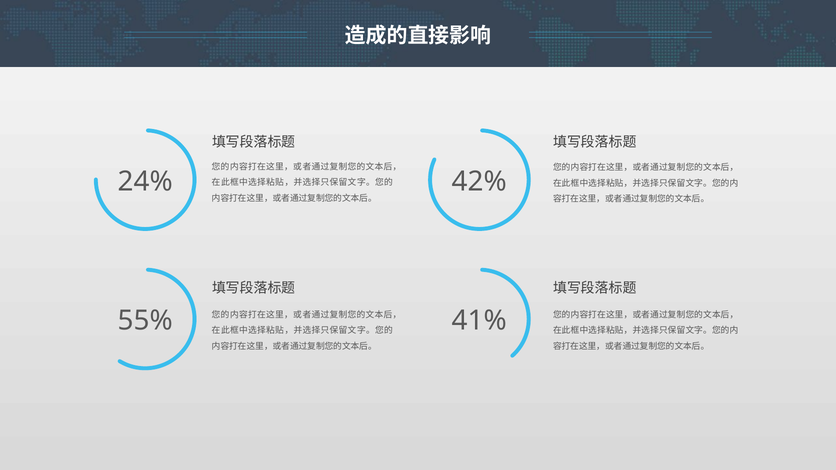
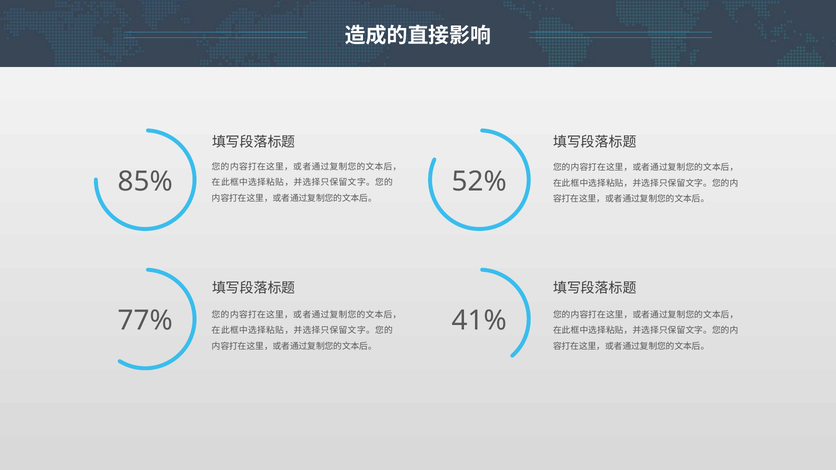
24%: 24% -> 85% (145, 181)
42%: 42% -> 52% (479, 181)
55%: 55% -> 77% (145, 321)
